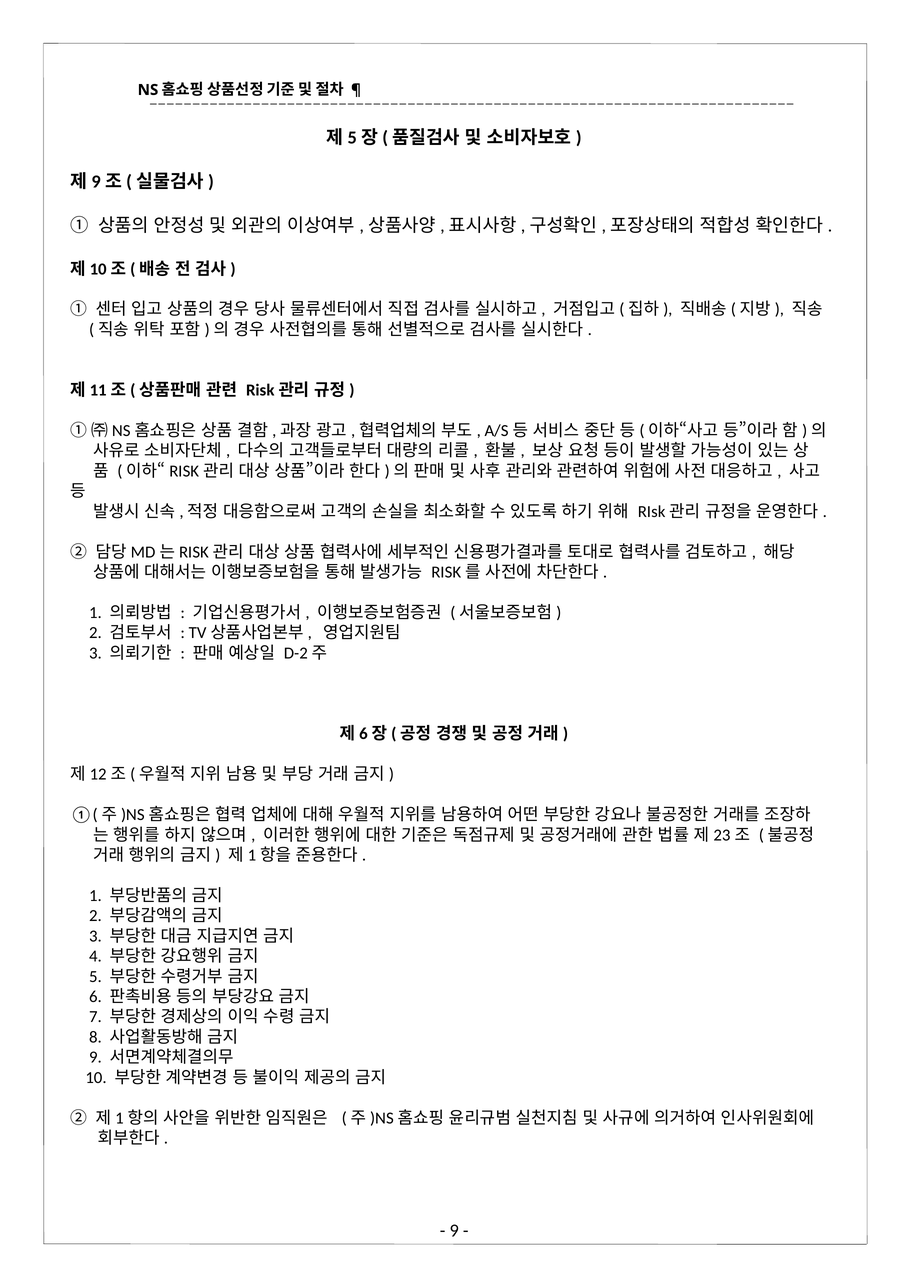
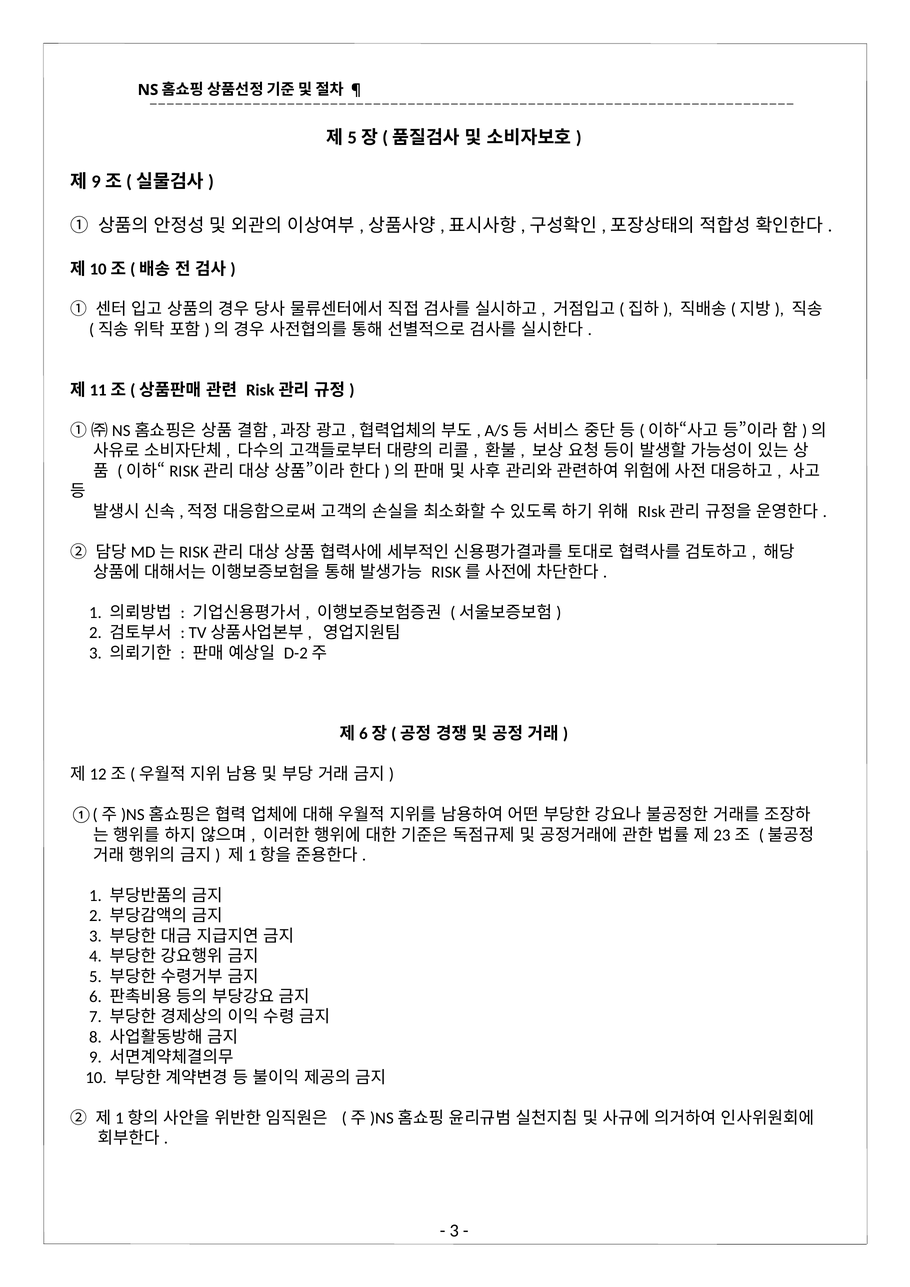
9: 9 -> 3 (454, 1230)
